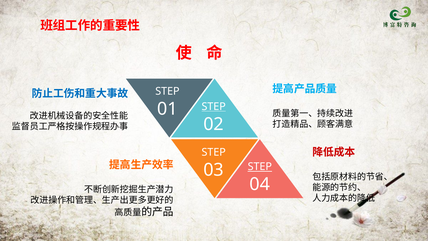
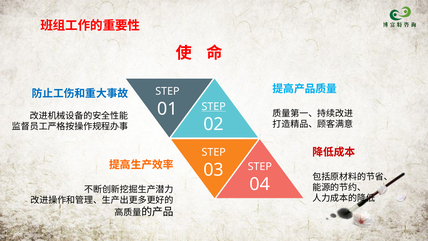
STEP underline: present -> none (260, 166)
